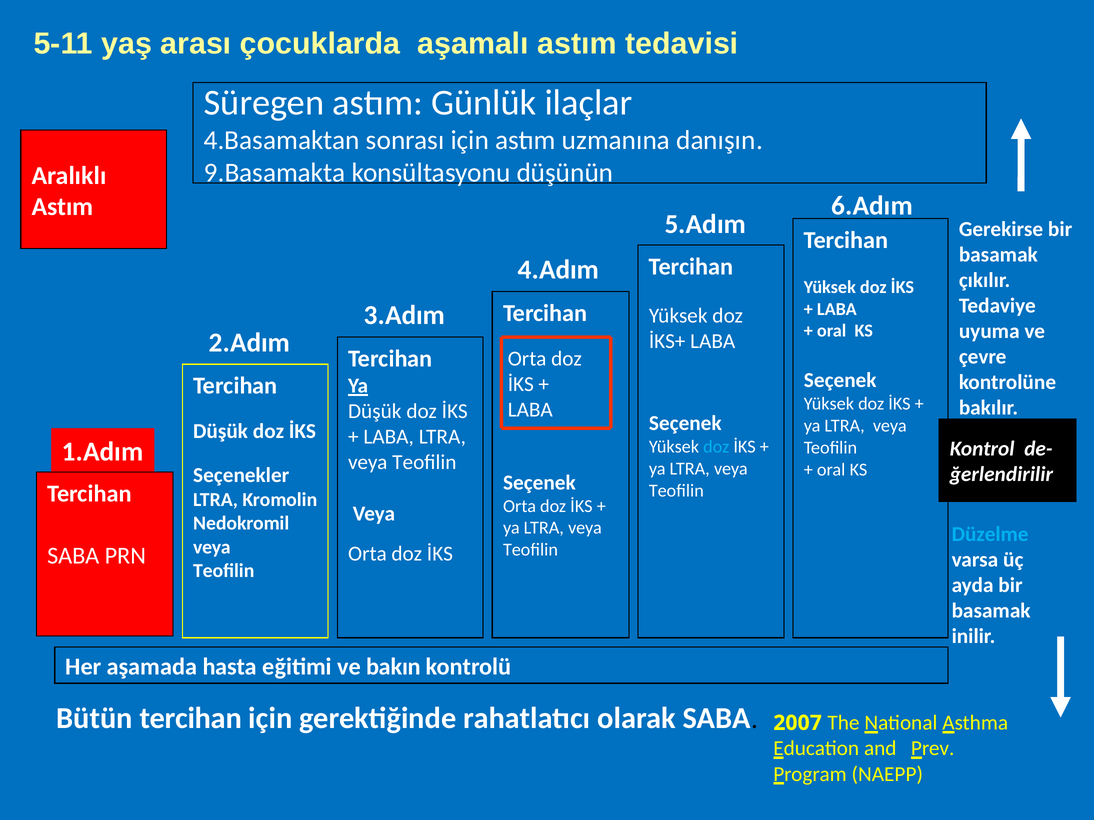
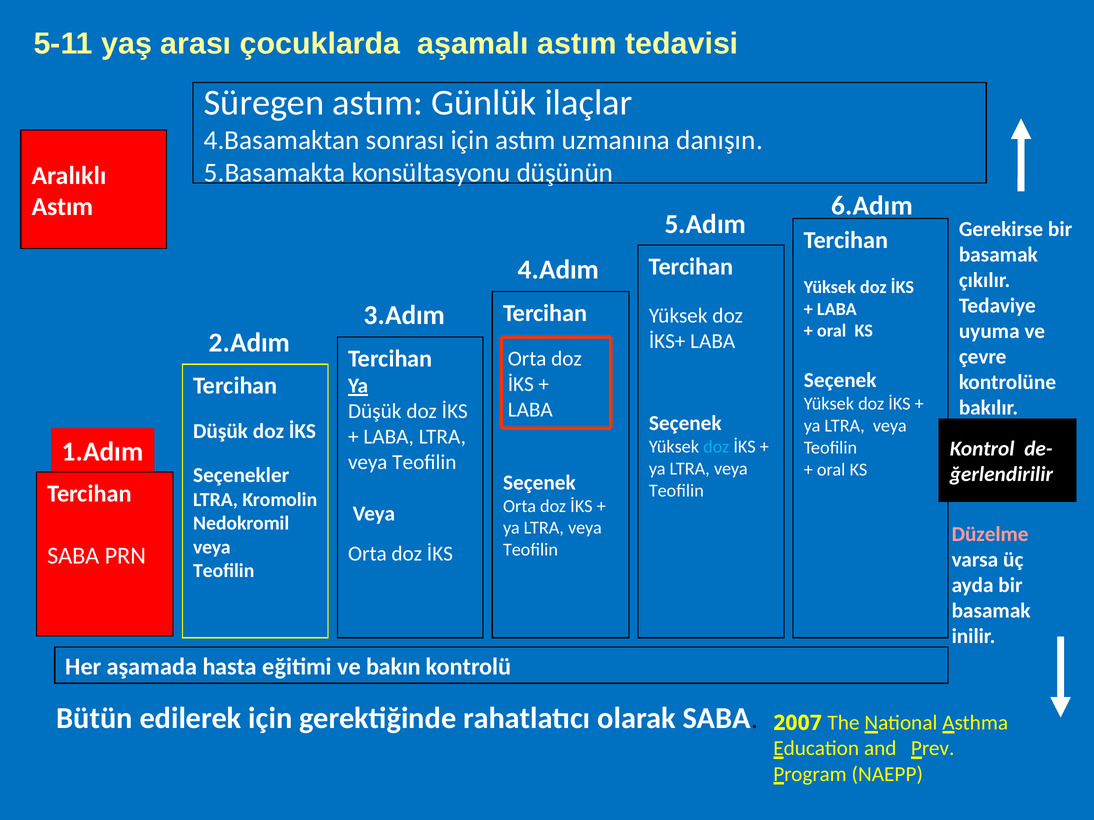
9.Basamakta: 9.Basamakta -> 5.Basamakta (275, 173)
Düzelme colour: light blue -> pink (990, 534)
Bütün tercihan: tercihan -> edilerek (191, 719)
